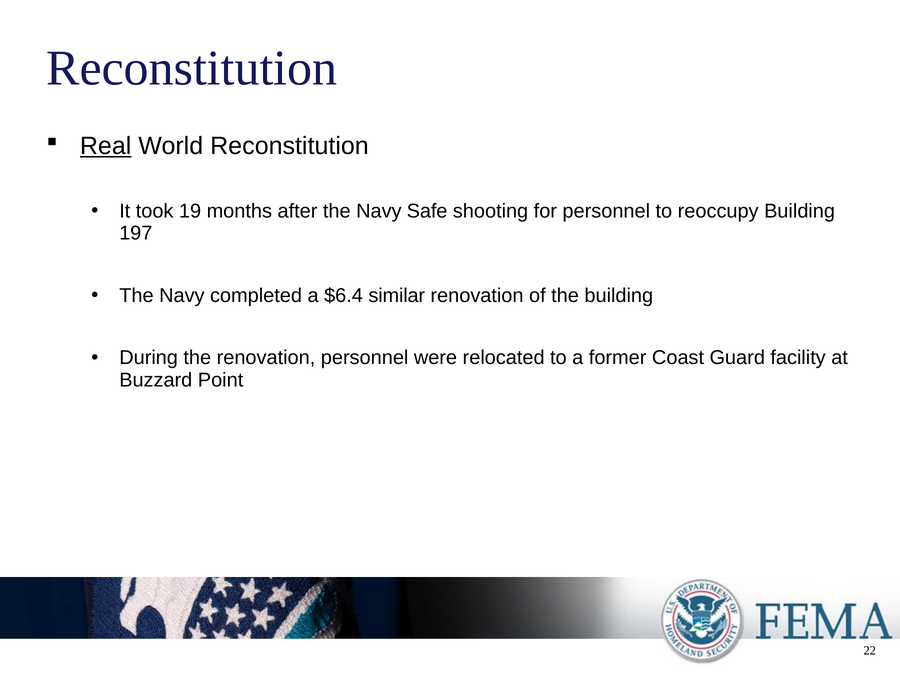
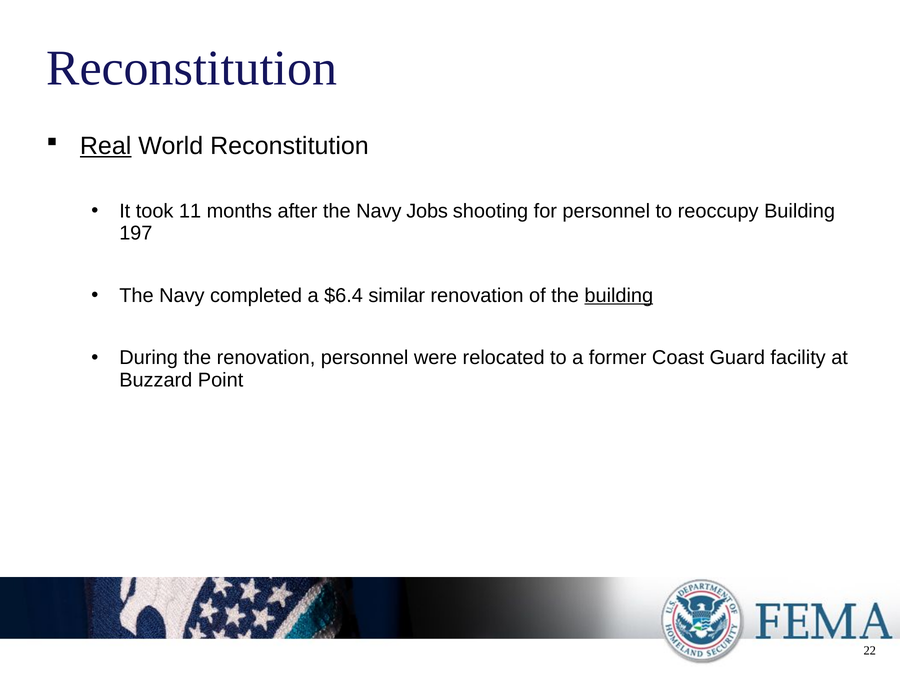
19: 19 -> 11 (190, 211)
Safe: Safe -> Jobs (427, 211)
building underline: none -> present (619, 296)
